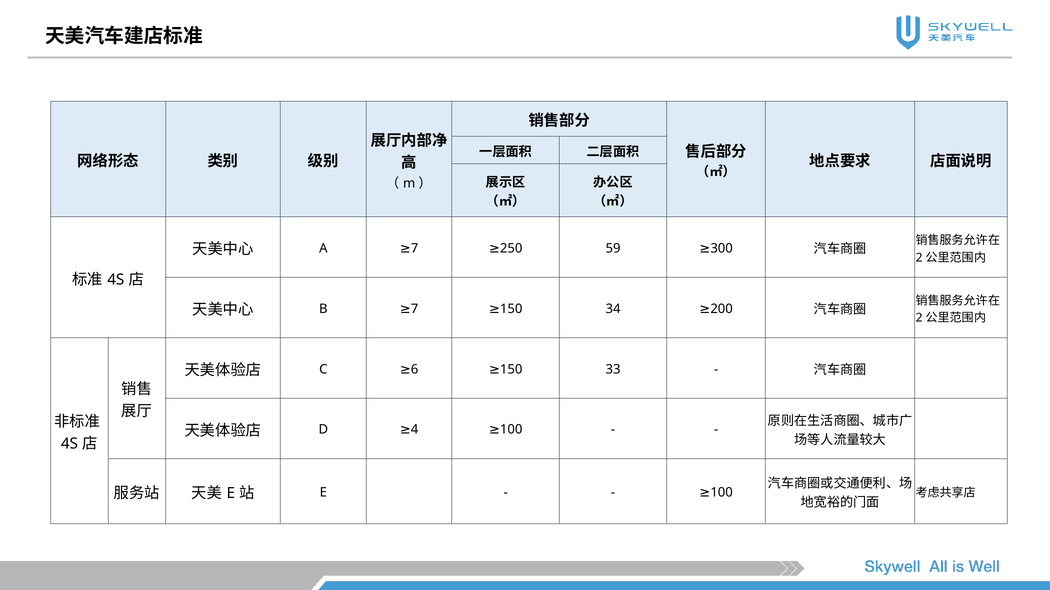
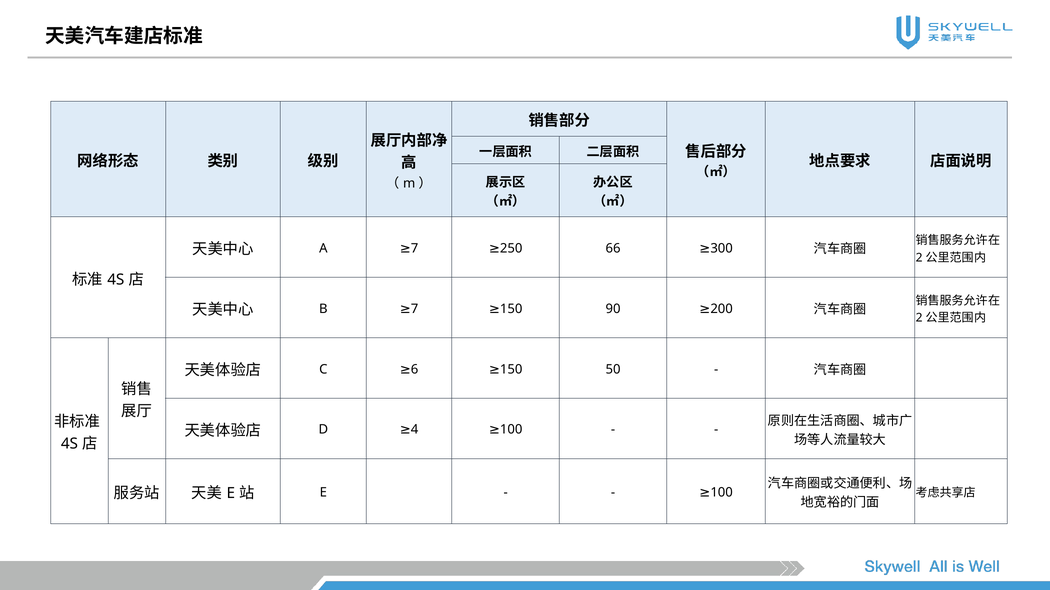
59: 59 -> 66 (613, 249)
34: 34 -> 90 (613, 309)
33: 33 -> 50 (613, 370)
